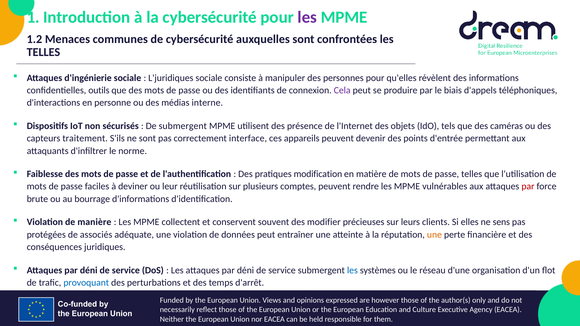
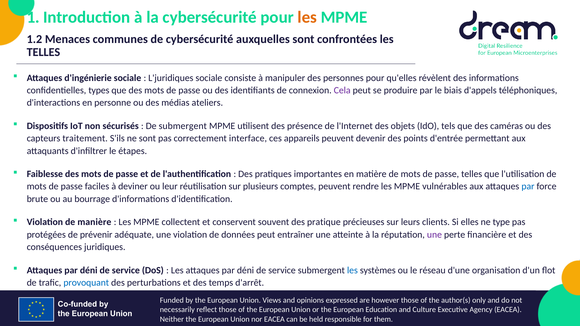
les colour: purple -> orange (307, 17)
outils: outils -> types (99, 90)
interne: interne -> ateliers (207, 103)
norme: norme -> étapes (133, 151)
modification: modification -> importantes (318, 174)
par colour: red -> blue (528, 187)
modifier: modifier -> pratique (324, 222)
sens: sens -> type (501, 222)
associés: associés -> prévenir (96, 235)
une colour: orange -> purple (434, 235)
